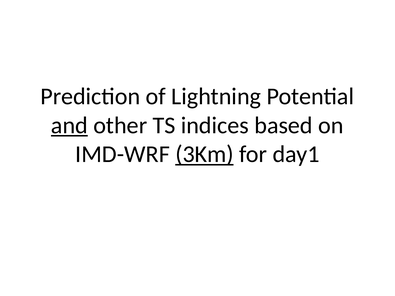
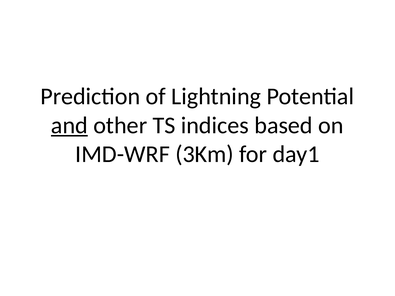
3Km underline: present -> none (204, 154)
